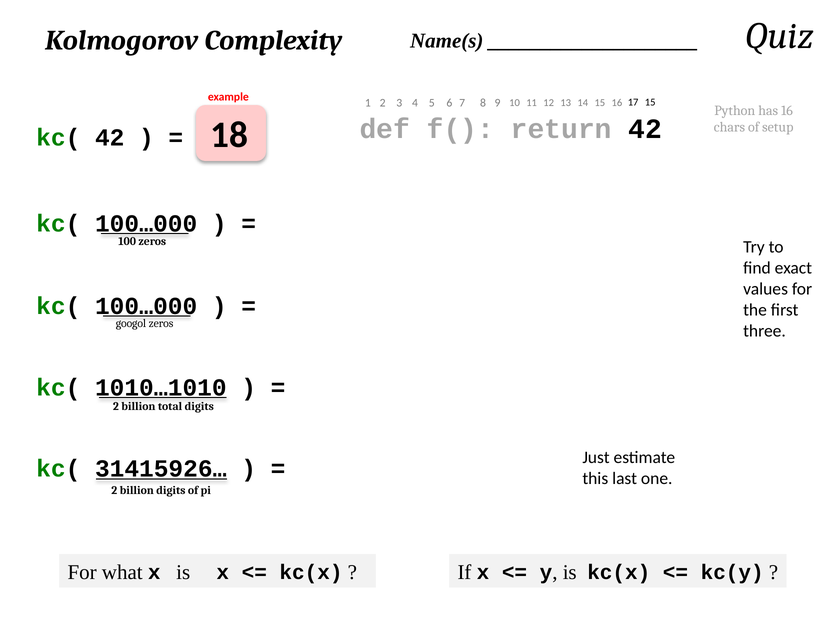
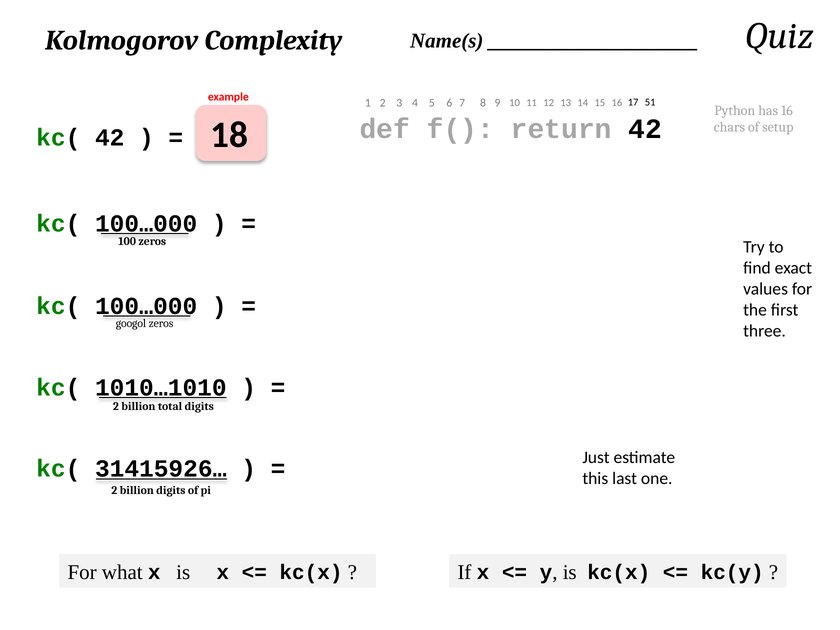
15 15: 15 -> 51 (650, 102)
